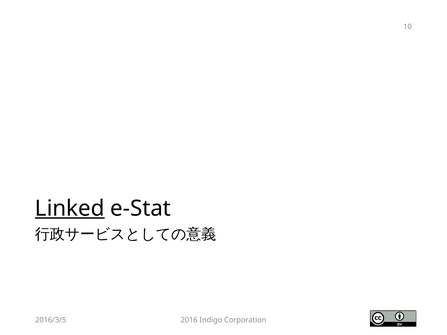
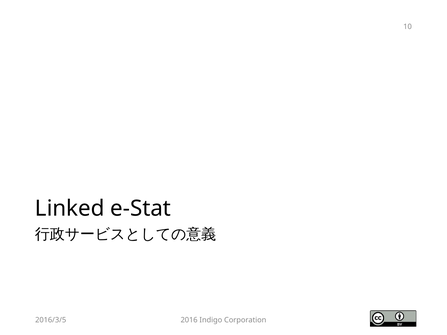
Linked underline: present -> none (70, 209)
